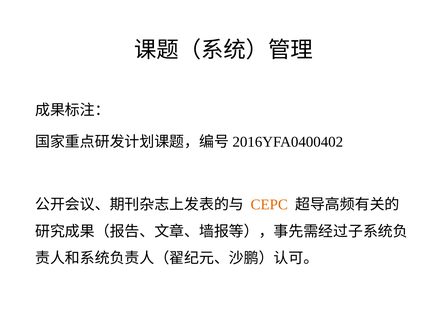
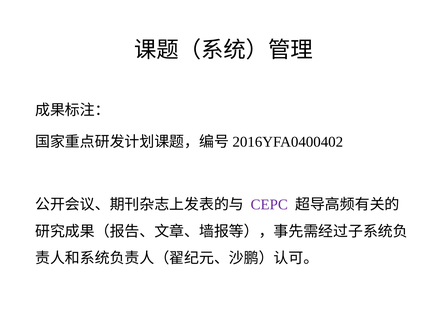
CEPC colour: orange -> purple (269, 205)
